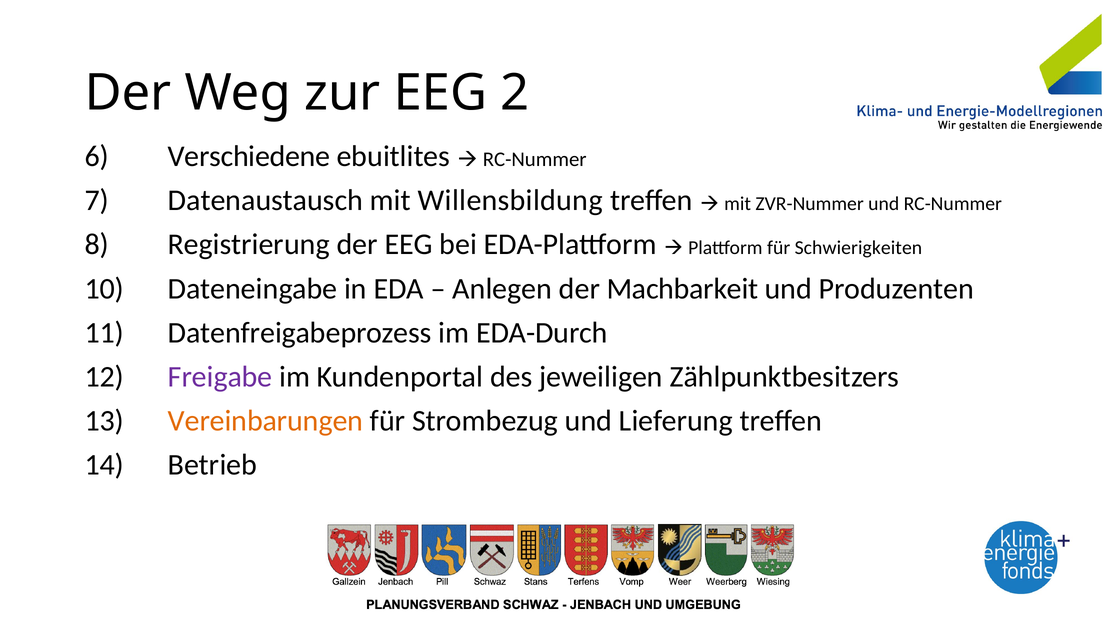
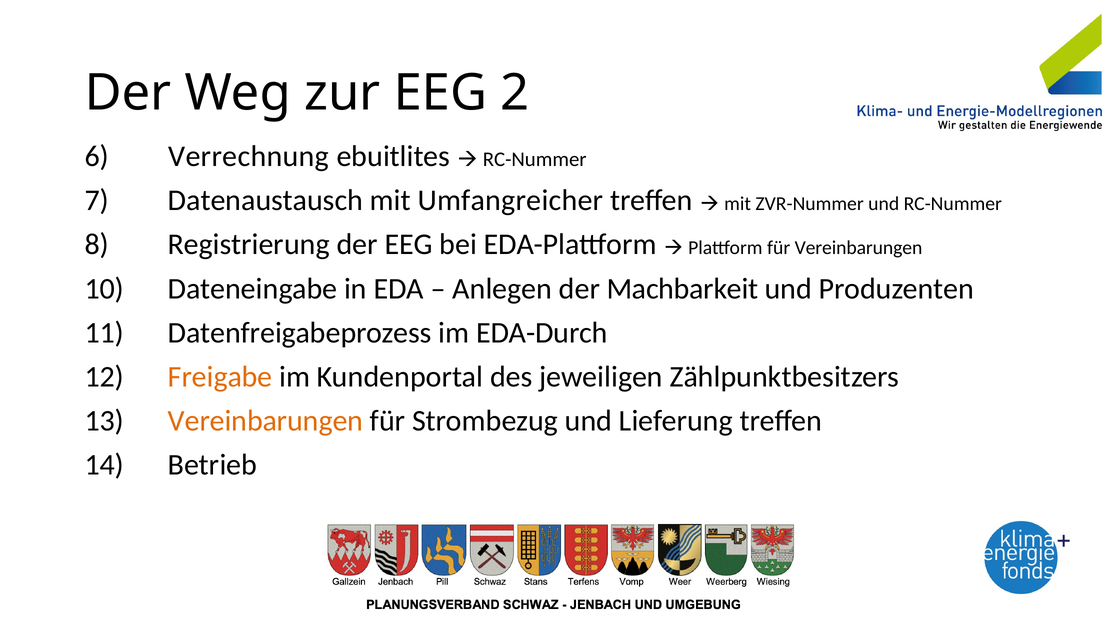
Verschiedene: Verschiedene -> Verrechnung (249, 156)
Willensbildung: Willensbildung -> Umfangreicher (510, 201)
für Schwierigkeiten: Schwierigkeiten -> Vereinbarungen (858, 248)
Freigabe colour: purple -> orange (220, 377)
